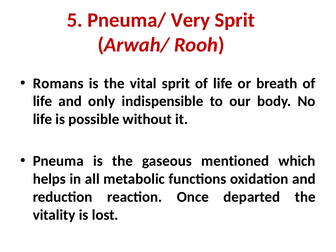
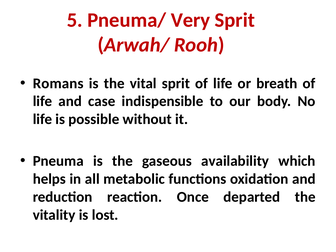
only: only -> case (102, 101)
mentioned: mentioned -> availability (235, 161)
